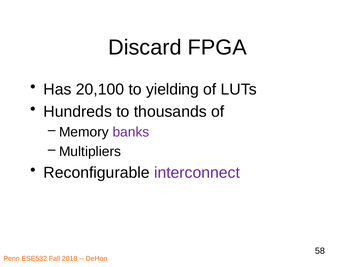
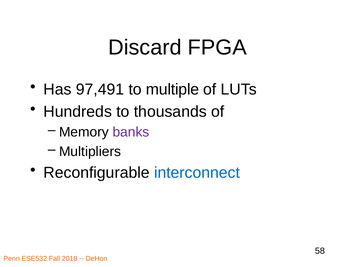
20,100: 20,100 -> 97,491 (100, 89)
yielding: yielding -> multiple (173, 89)
interconnect colour: purple -> blue (197, 172)
